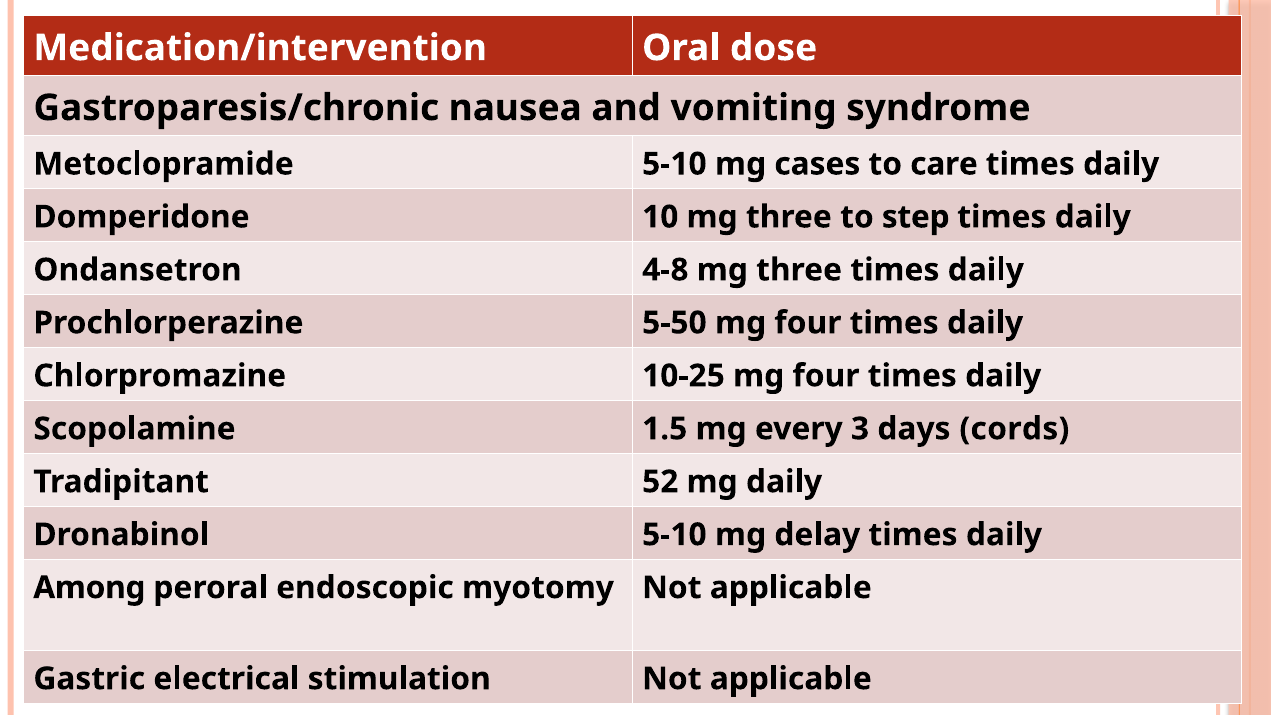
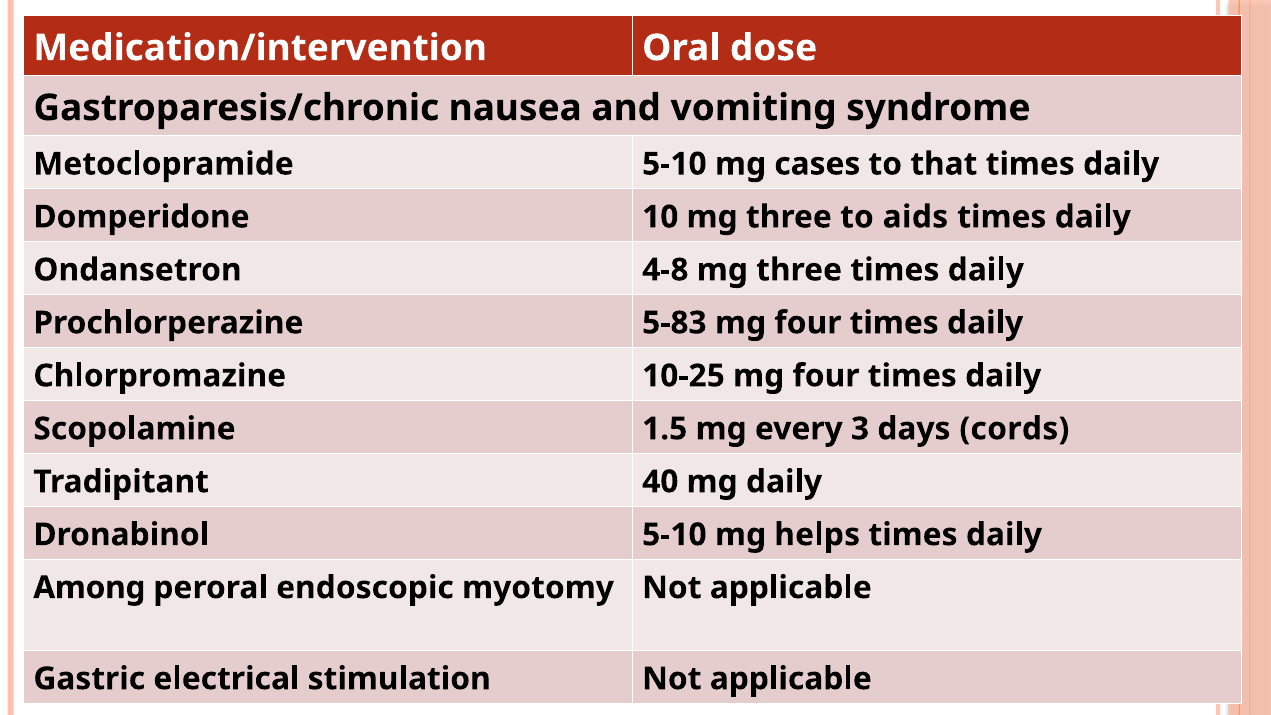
care: care -> that (944, 164)
step: step -> aids (915, 217)
5-50: 5-50 -> 5-83 (674, 323)
52: 52 -> 40 (660, 482)
delay: delay -> helps (817, 535)
